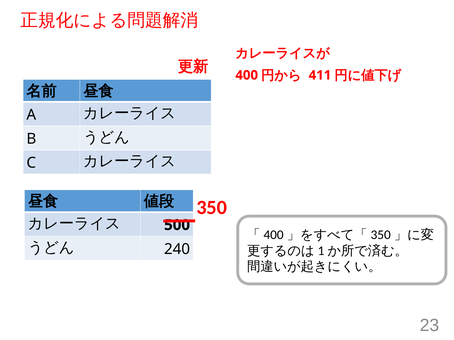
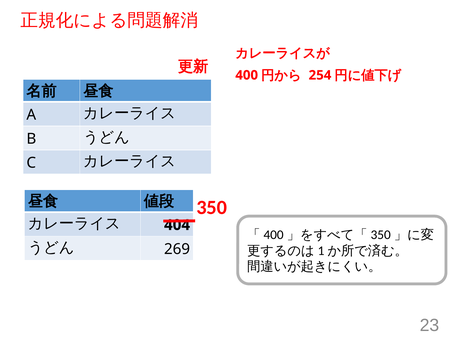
411: 411 -> 254 (320, 75)
500: 500 -> 404 (177, 225)
240: 240 -> 269 (177, 249)
